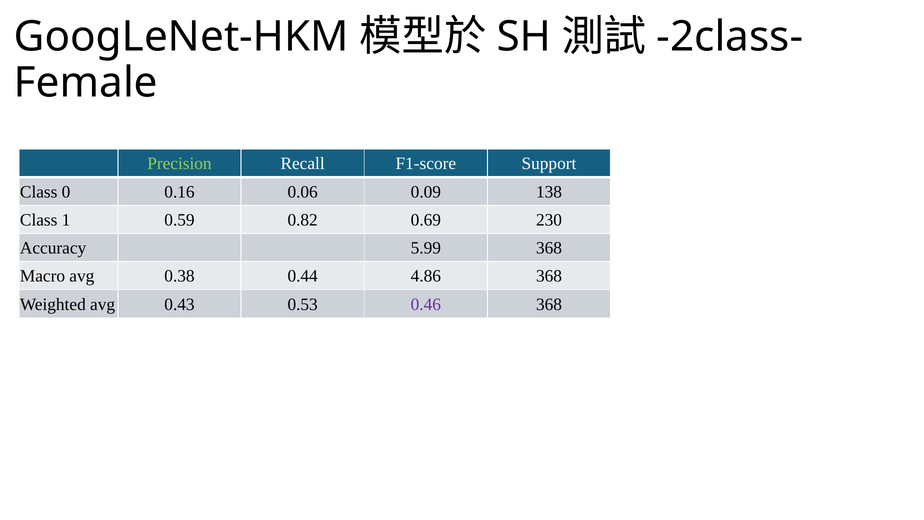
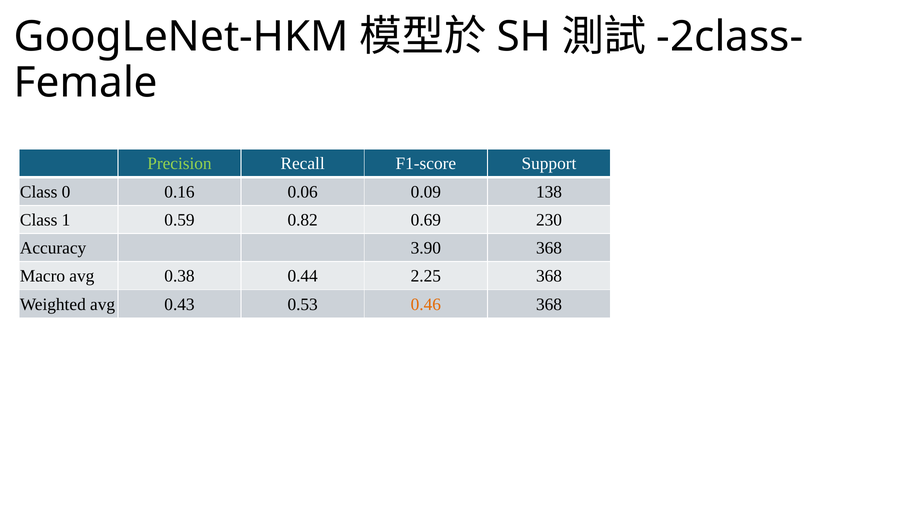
5.99: 5.99 -> 3.90 (426, 248)
4.86: 4.86 -> 2.25 (426, 276)
0.46 colour: purple -> orange (426, 304)
